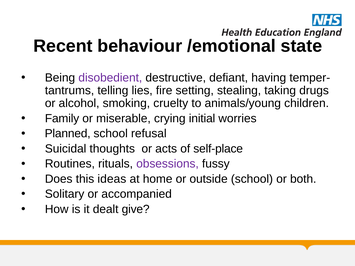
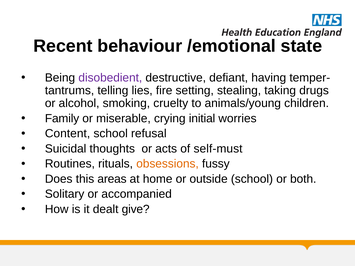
Planned: Planned -> Content (68, 134)
self-place: self-place -> self-must (218, 149)
obsessions colour: purple -> orange (168, 164)
ideas: ideas -> areas (112, 179)
